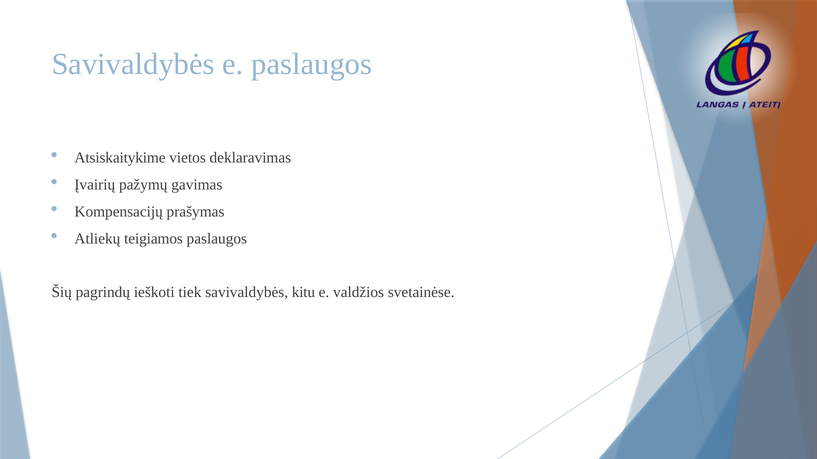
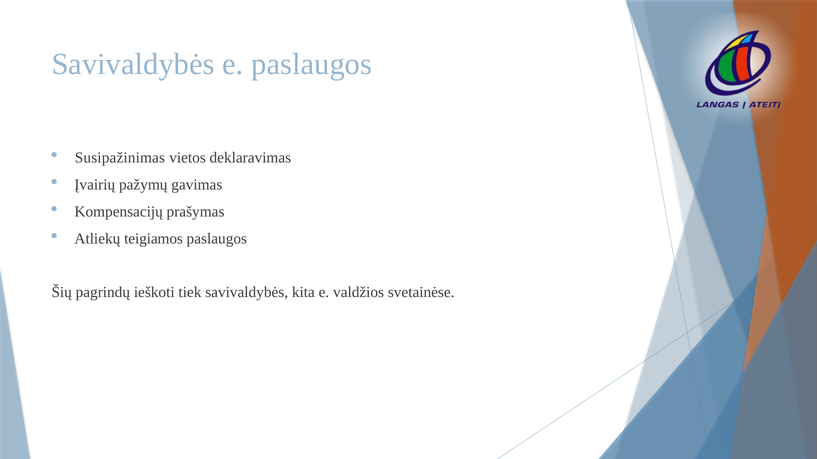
Atsiskaitykime: Atsiskaitykime -> Susipažinimas (120, 158)
kitu: kitu -> kita (303, 293)
